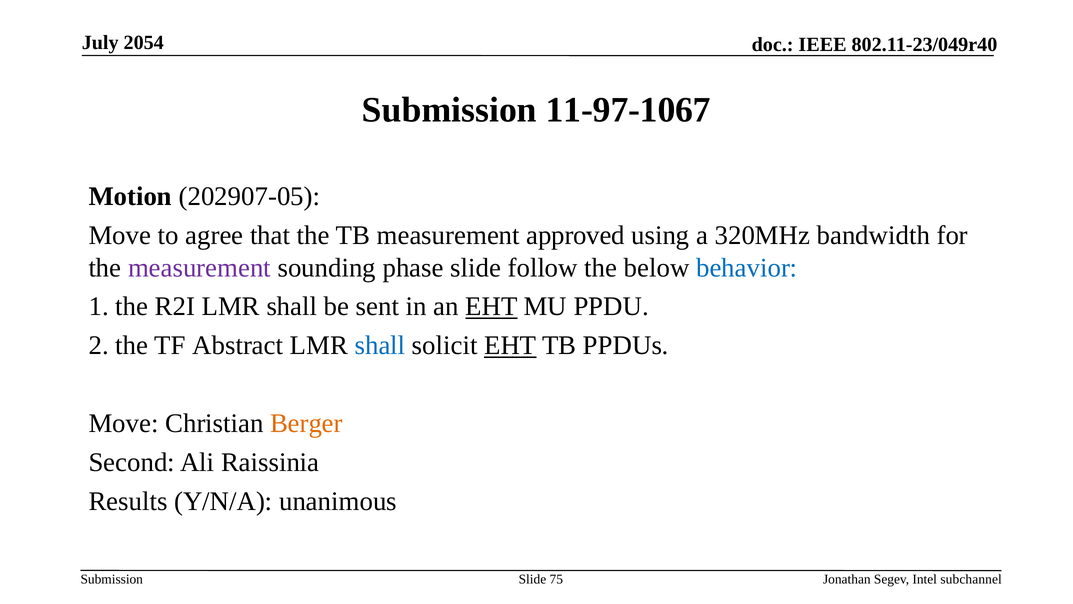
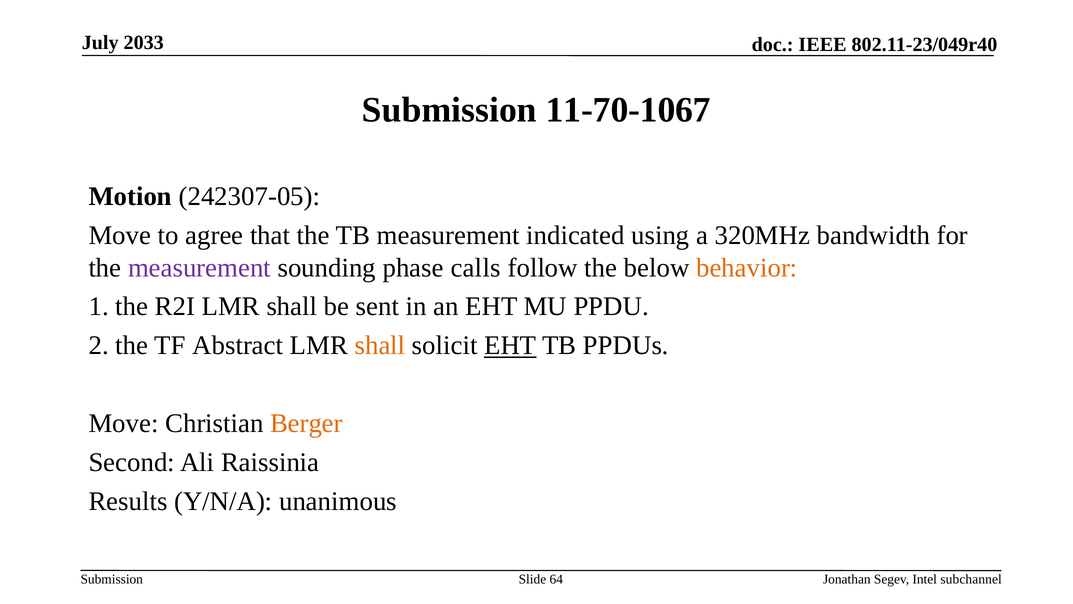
2054: 2054 -> 2033 (144, 43)
11-97-1067: 11-97-1067 -> 11-70-1067 (628, 110)
202907-05: 202907-05 -> 242307-05 (249, 196)
approved: approved -> indicated (576, 235)
phase slide: slide -> calls (476, 267)
behavior colour: blue -> orange (747, 267)
EHT underline: present -> none (491, 306)
shall colour: blue -> orange (380, 345)
75: 75 -> 64 (556, 579)
